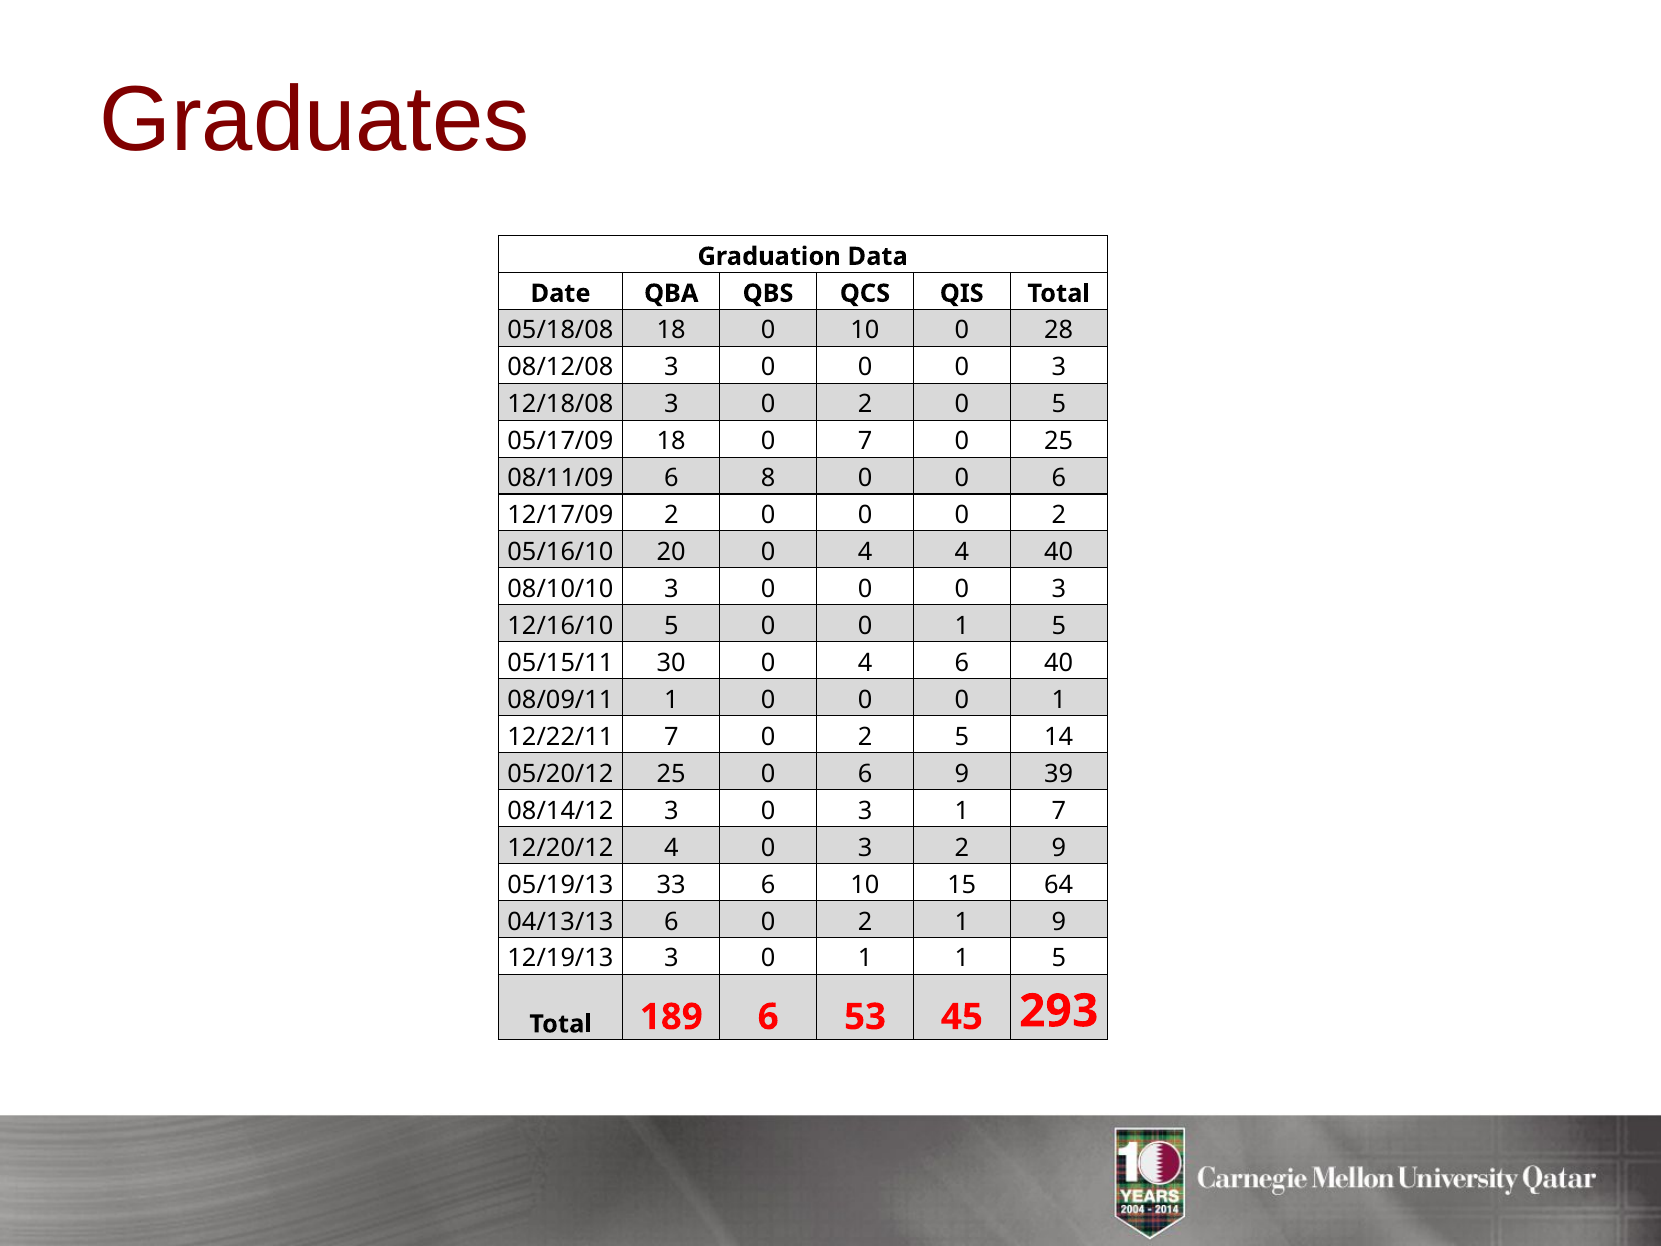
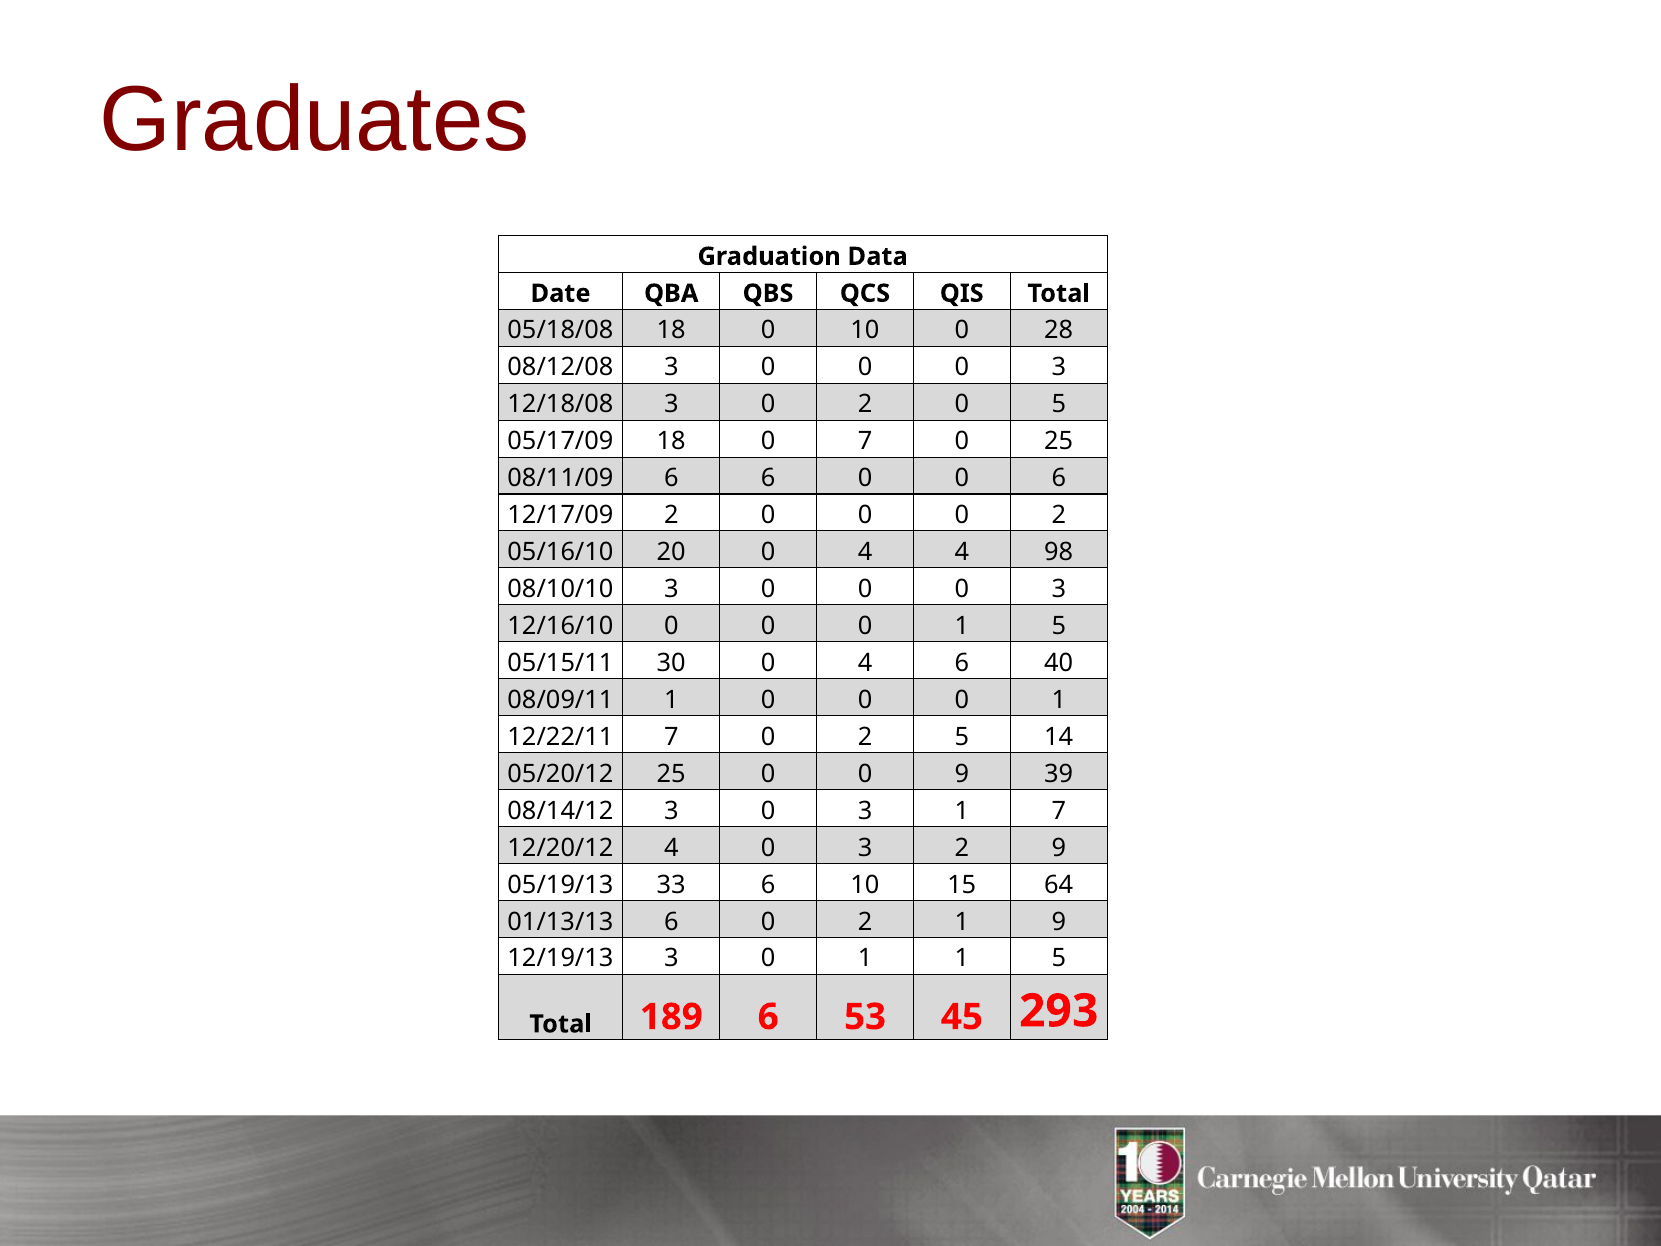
6 8: 8 -> 6 (768, 478)
4 40: 40 -> 98 (1059, 552)
12/16/10 5: 5 -> 0 (671, 626)
25 0 6: 6 -> 0 (865, 774)
04/13/13: 04/13/13 -> 01/13/13 (560, 921)
